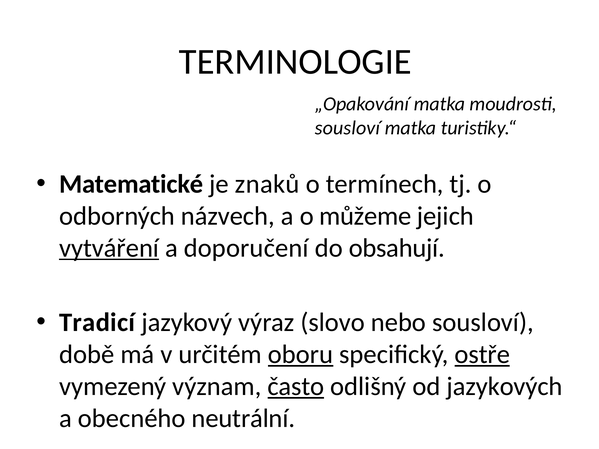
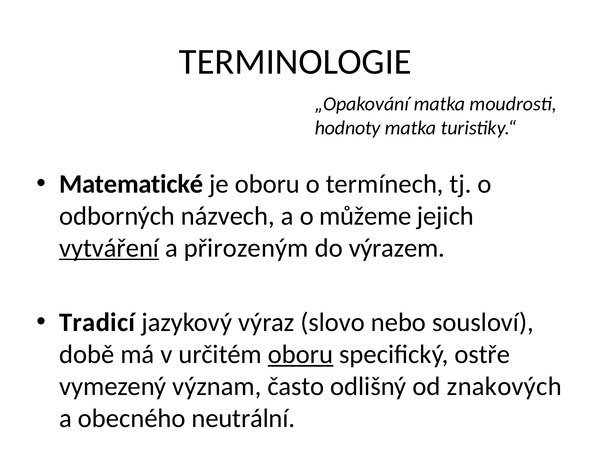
sousloví: sousloví -> hodnoty (348, 128)
je znaků: znaků -> oboru (267, 184)
doporučení: doporučení -> přirozeným (246, 248)
obsahují: obsahují -> výrazem (397, 248)
ostře underline: present -> none (482, 355)
často underline: present -> none (296, 387)
jazykových: jazykových -> znakových (504, 387)
